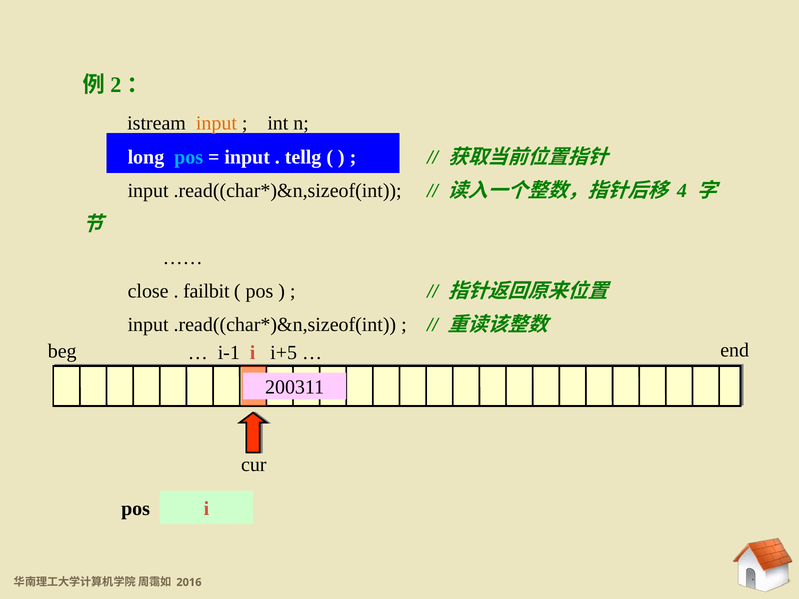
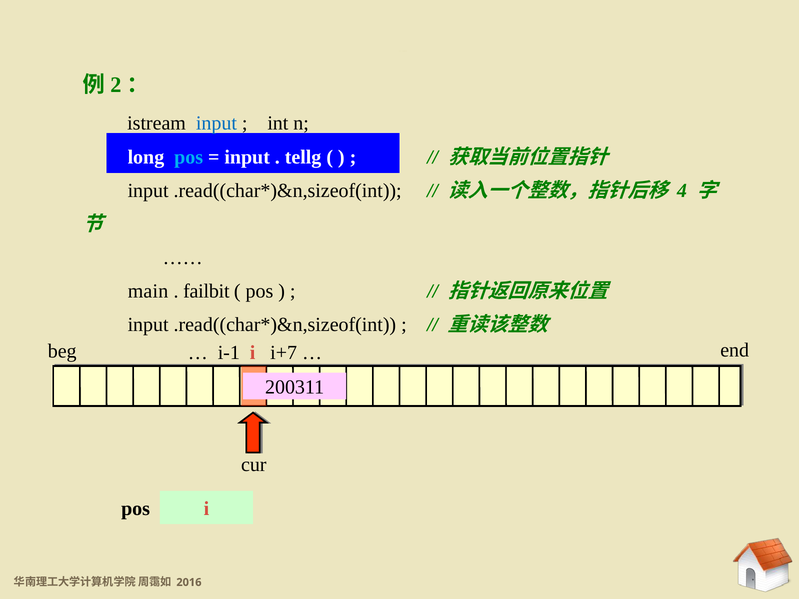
input colour: orange -> blue (216, 123)
close: close -> main (148, 291)
i+5: i+5 -> i+7 (284, 353)
